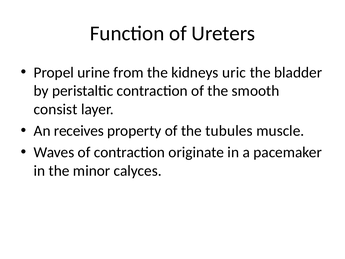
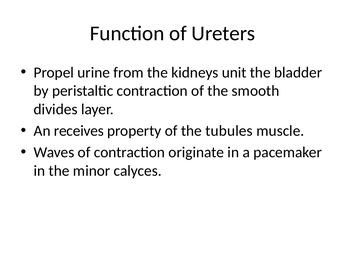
uric: uric -> unit (234, 72)
consist: consist -> divides (56, 109)
